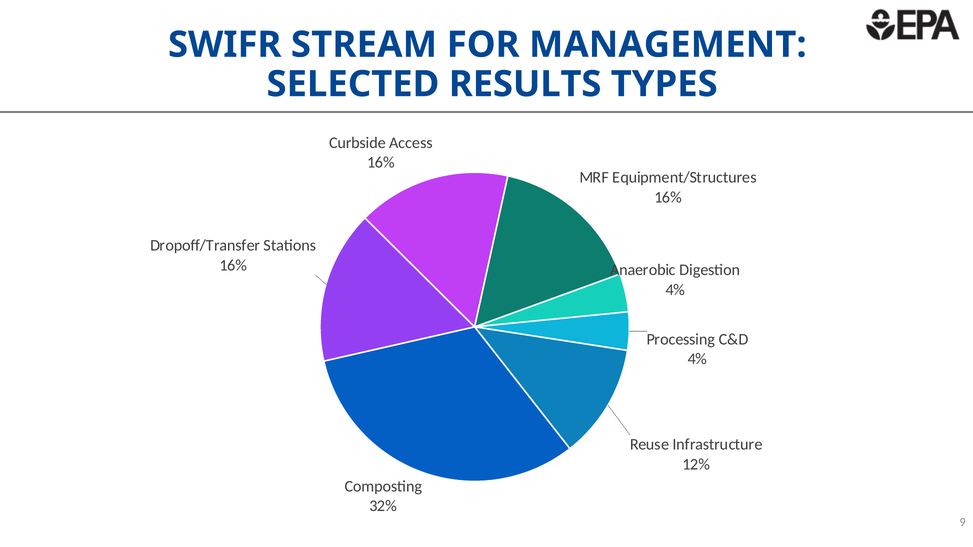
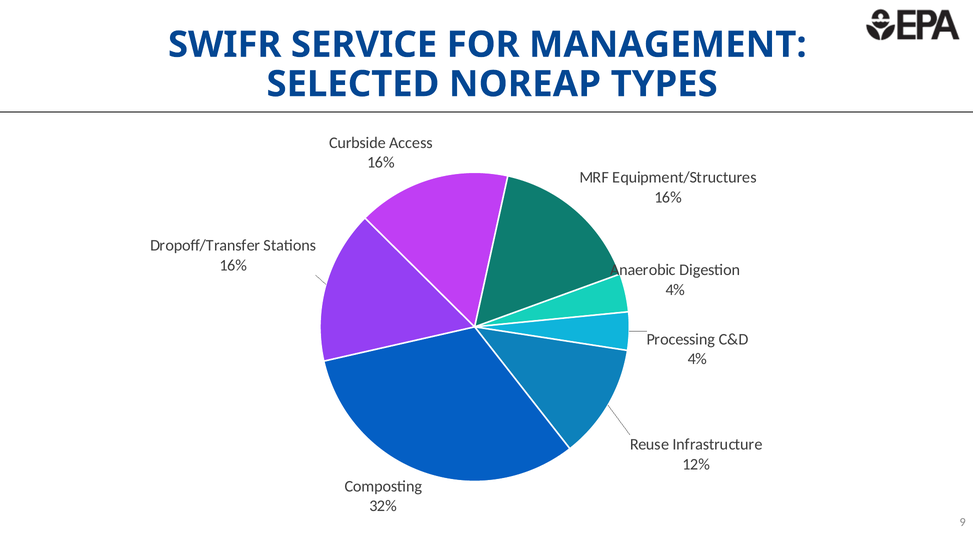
STREAM: STREAM -> SERVICE (364, 45)
RESULTS: RESULTS -> NOREAP (525, 84)
